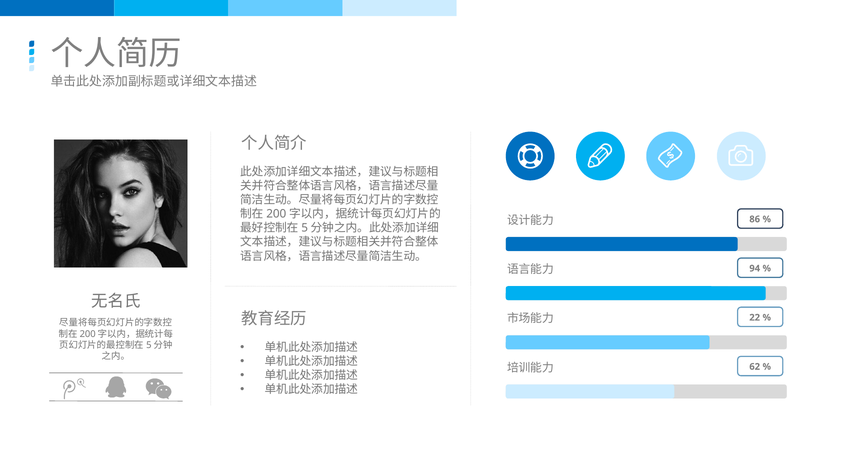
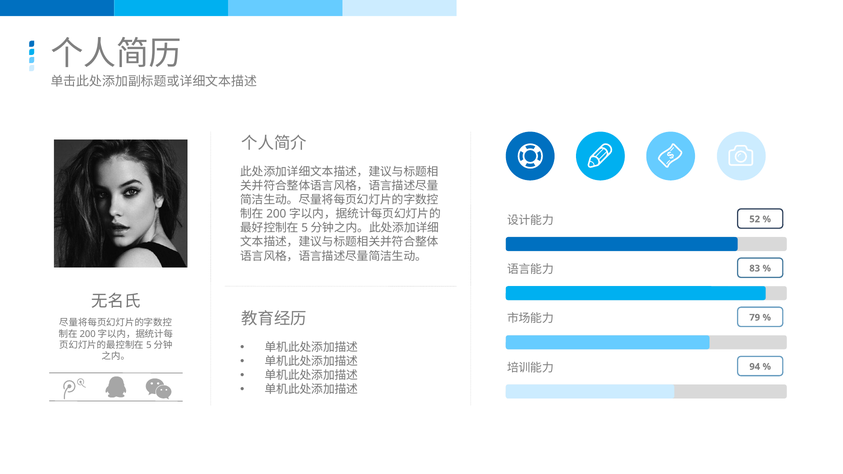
86: 86 -> 52 (755, 219)
94: 94 -> 83 (755, 268)
22: 22 -> 79 (755, 318)
62: 62 -> 94 (755, 367)
